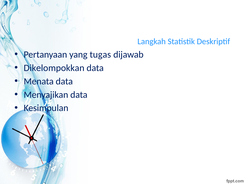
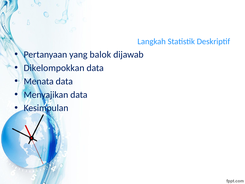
tugas: tugas -> balok (100, 54)
